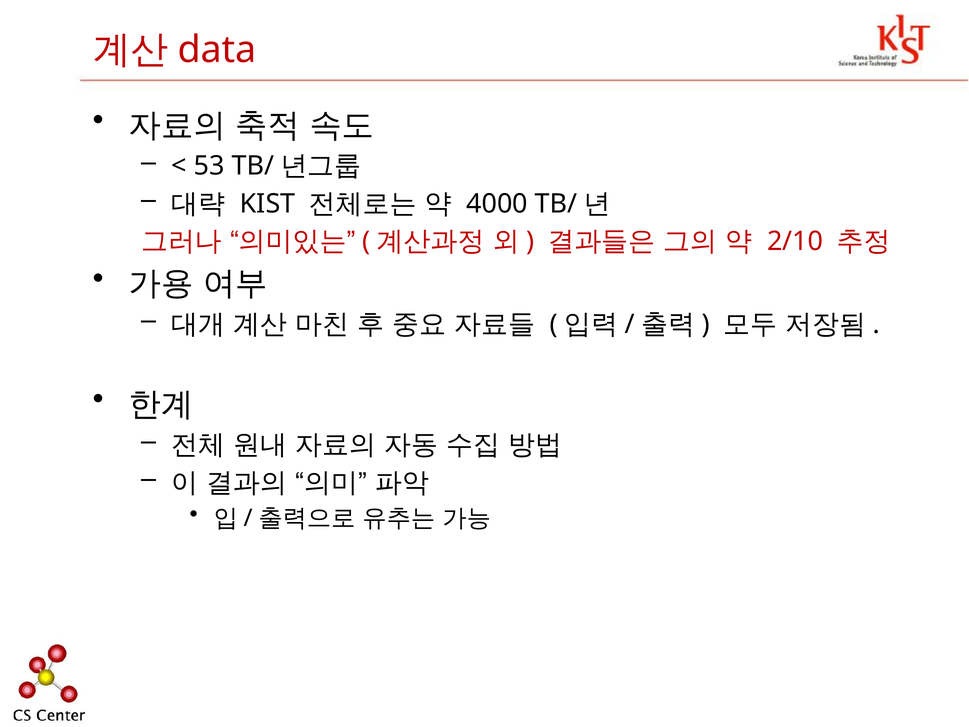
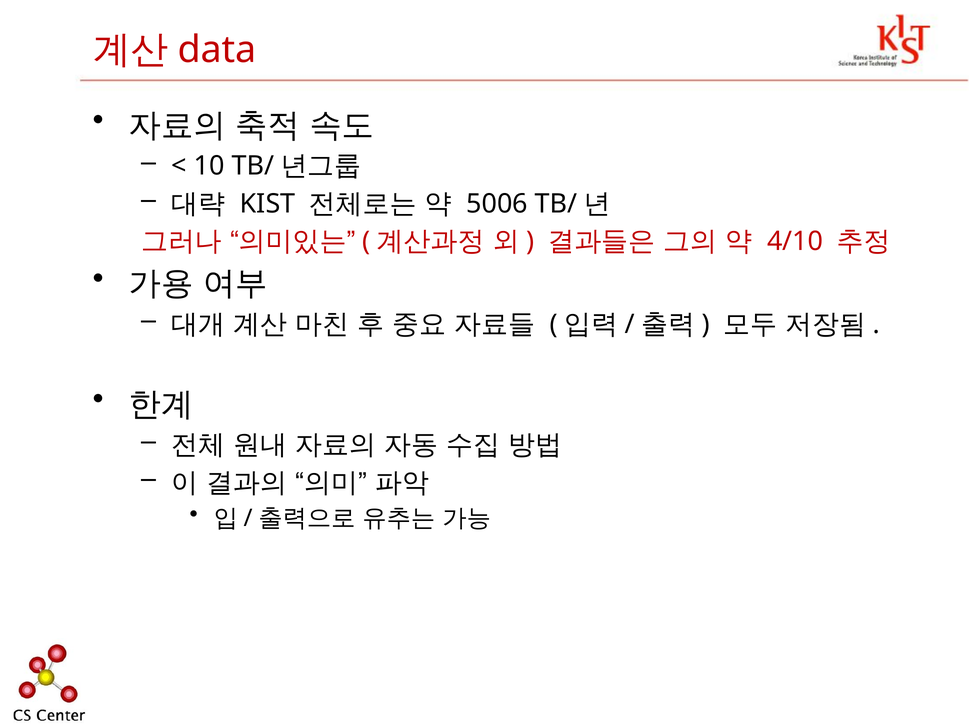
53: 53 -> 10 (209, 166)
4000: 4000 -> 5006 (497, 204)
2/10: 2/10 -> 4/10 (795, 241)
